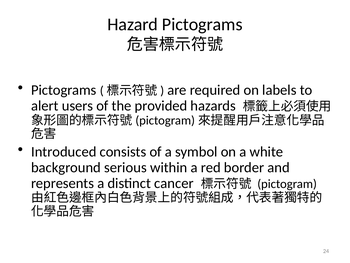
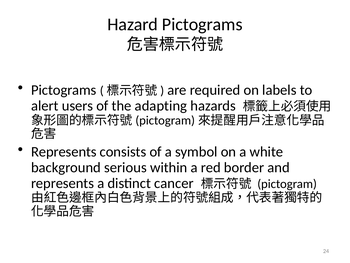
provided: provided -> adapting (161, 106)
Introduced: Introduced -> Represents (64, 151)
